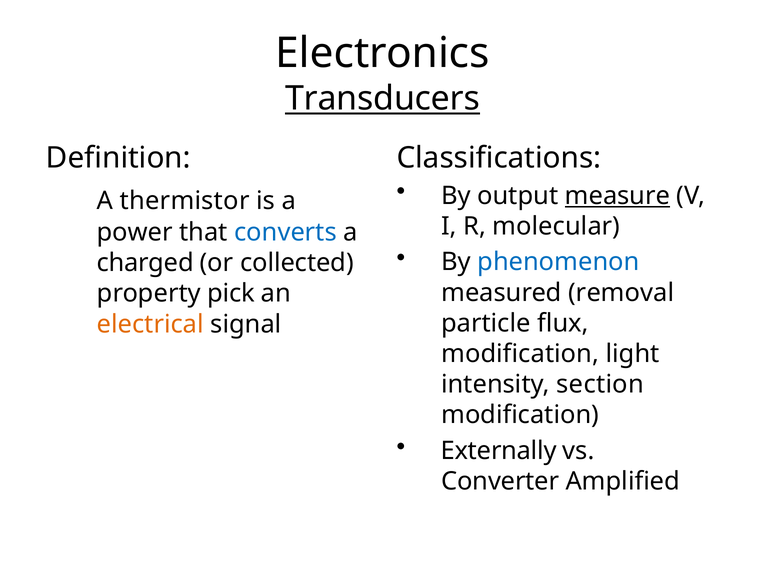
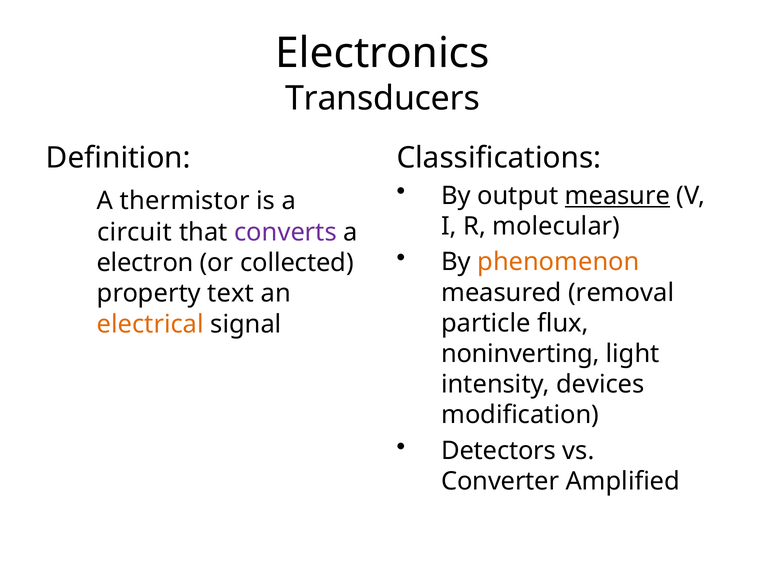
Transducers underline: present -> none (383, 99)
power: power -> circuit (135, 232)
converts colour: blue -> purple (286, 232)
phenomenon colour: blue -> orange (558, 262)
charged: charged -> electron (145, 263)
pick: pick -> text (231, 293)
modification: modification -> noninverting (520, 354)
section: section -> devices (600, 384)
Externally: Externally -> Detectors (499, 451)
